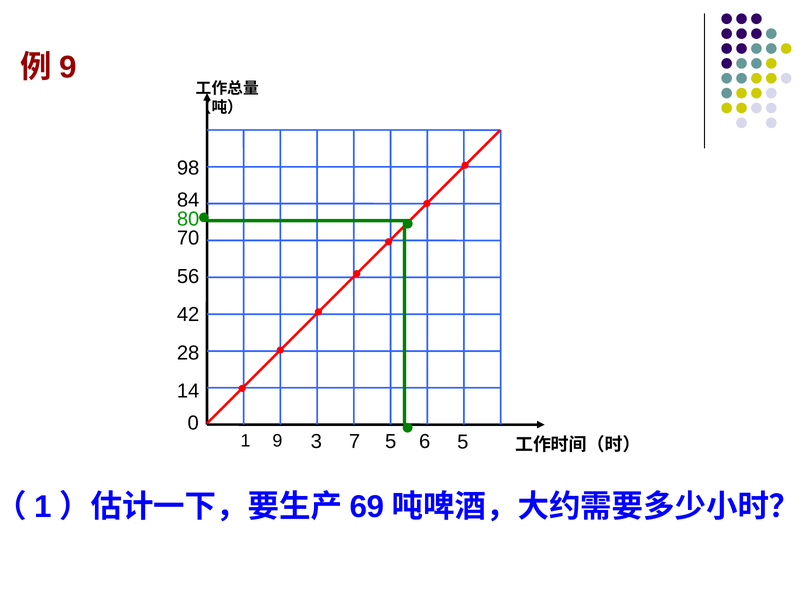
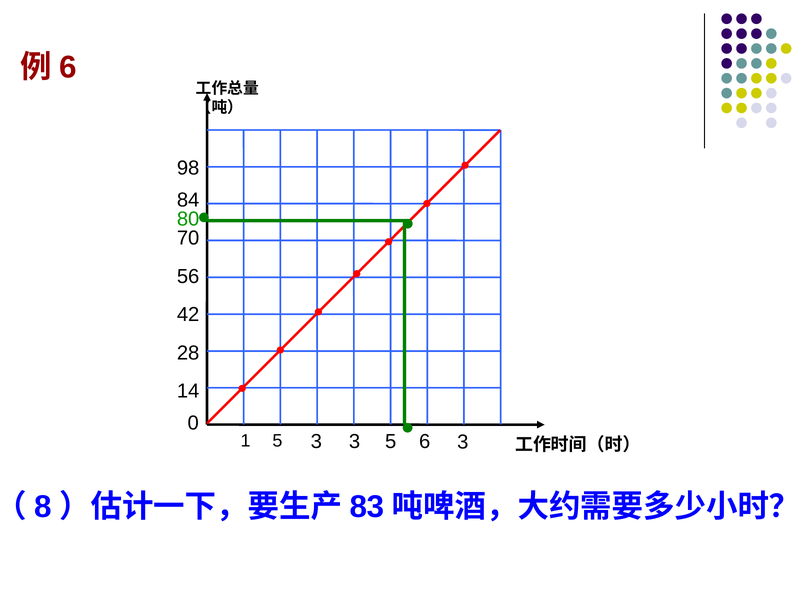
9: 9 -> 6 (68, 67)
1 9: 9 -> 5 (277, 440)
3 7: 7 -> 3 (355, 441)
6 5: 5 -> 3 (463, 442)
1: 1 -> 8 (43, 507)
69: 69 -> 83 (367, 507)
